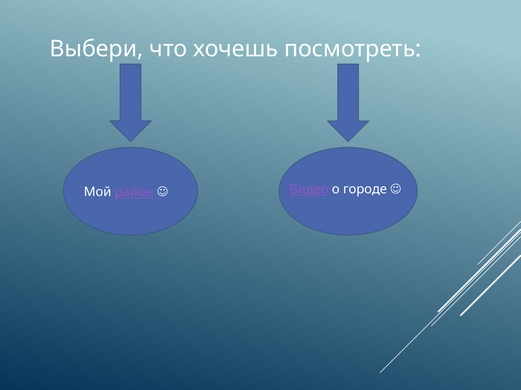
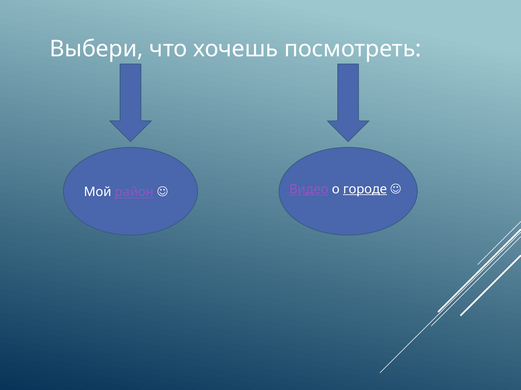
городе underline: none -> present (365, 189)
